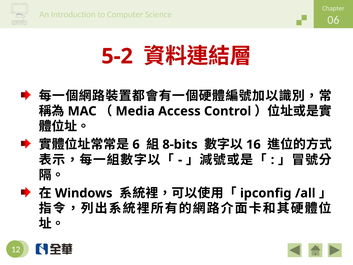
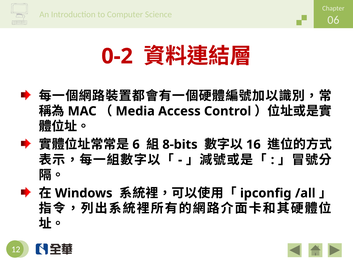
5-2: 5-2 -> 0-2 (117, 56)
